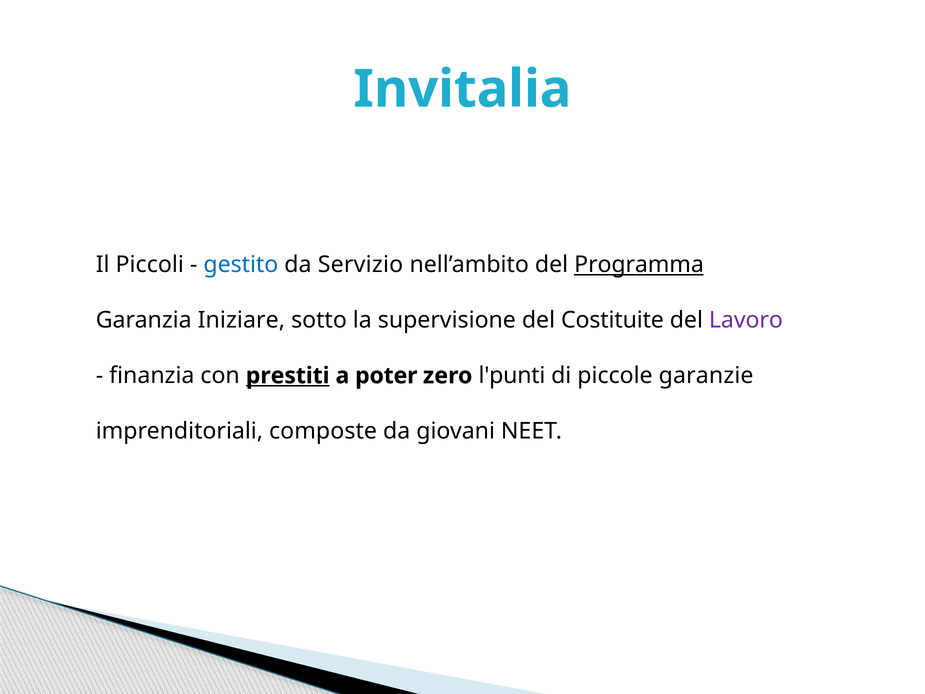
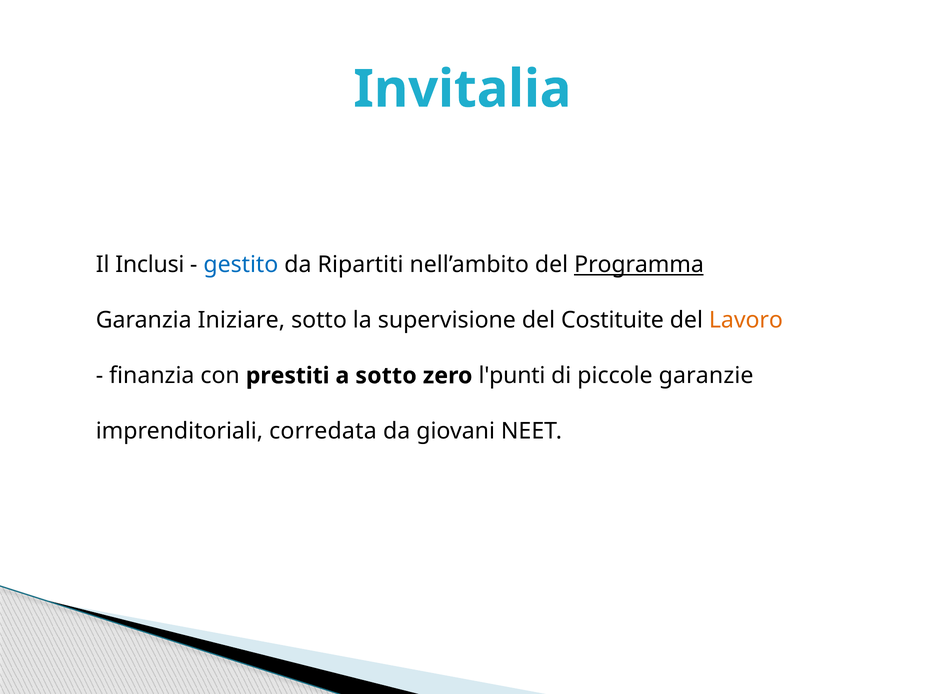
Piccoli: Piccoli -> Inclusi (150, 265)
Servizio: Servizio -> Ripartiti (361, 265)
Lavoro colour: purple -> orange (746, 320)
prestiti underline: present -> none (288, 376)
a poter: poter -> sotto (386, 376)
composte: composte -> corredata (323, 431)
